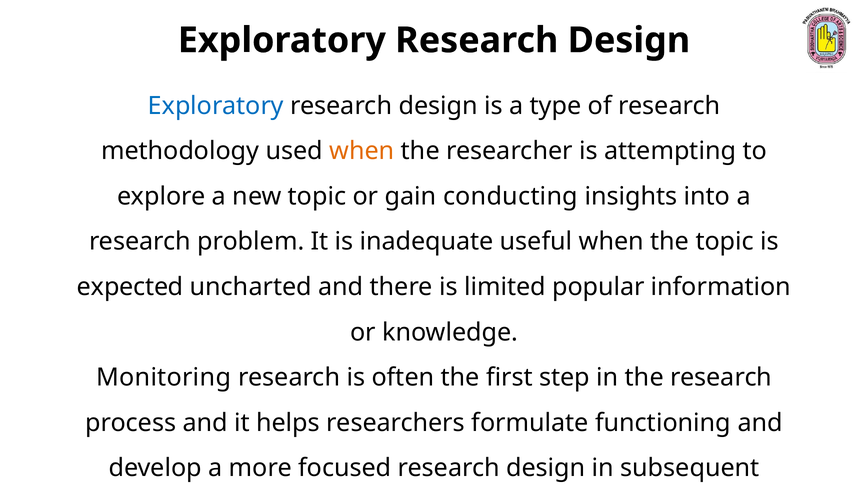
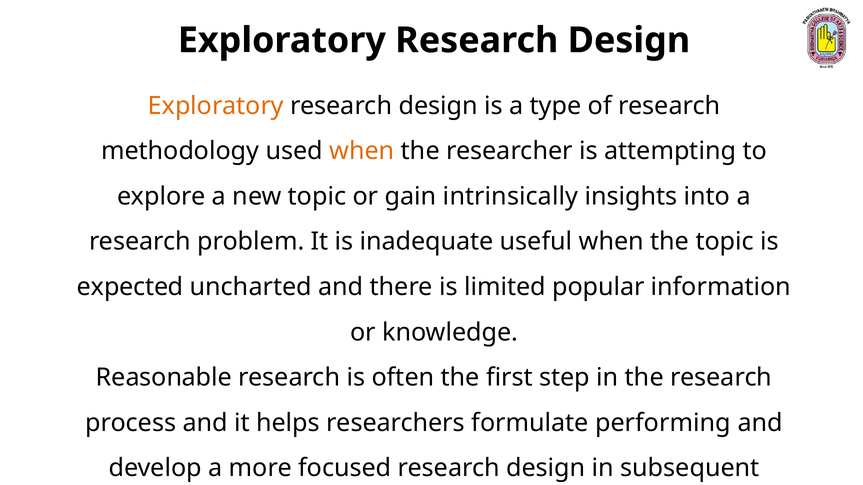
Exploratory colour: blue -> orange (216, 106)
conducting: conducting -> intrinsically (511, 197)
Monitoring: Monitoring -> Reasonable (164, 378)
functioning: functioning -> performing (663, 423)
